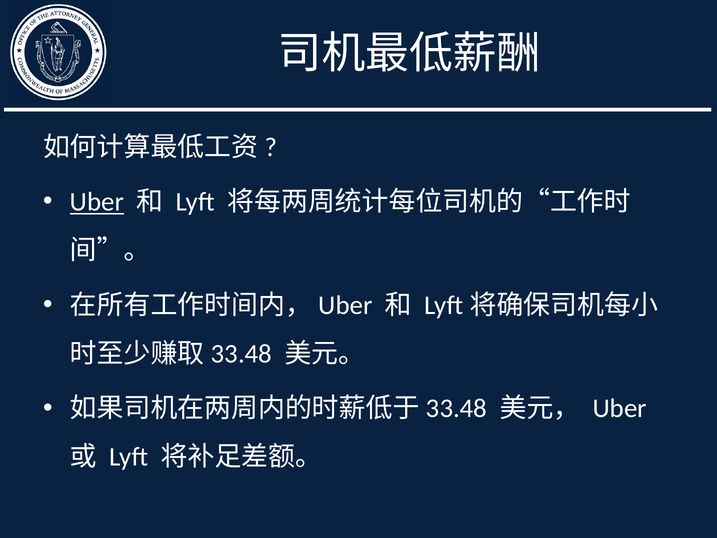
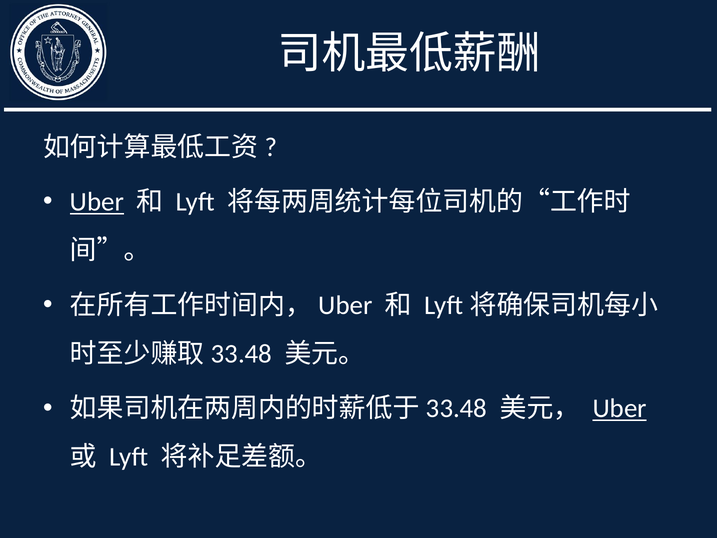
Uber underline: none -> present (620, 408)
